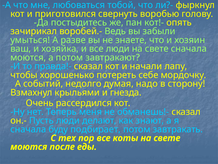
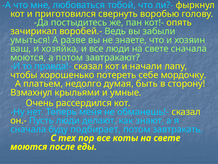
событий: событий -> платьем (43, 84)
надо: надо -> быть (147, 84)
гнезда: гнезда -> умные (126, 92)
